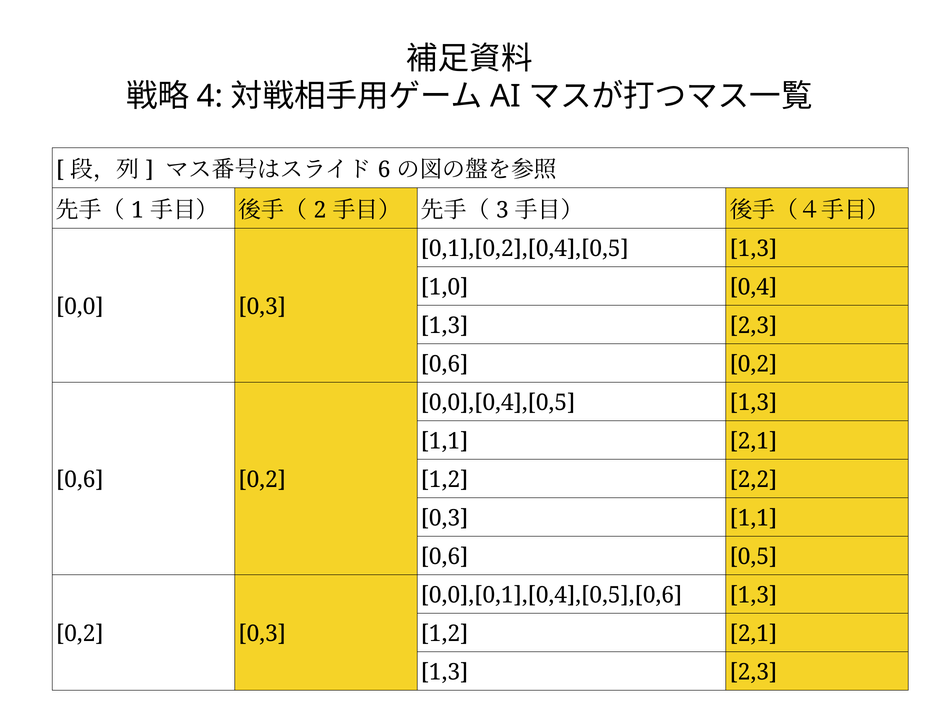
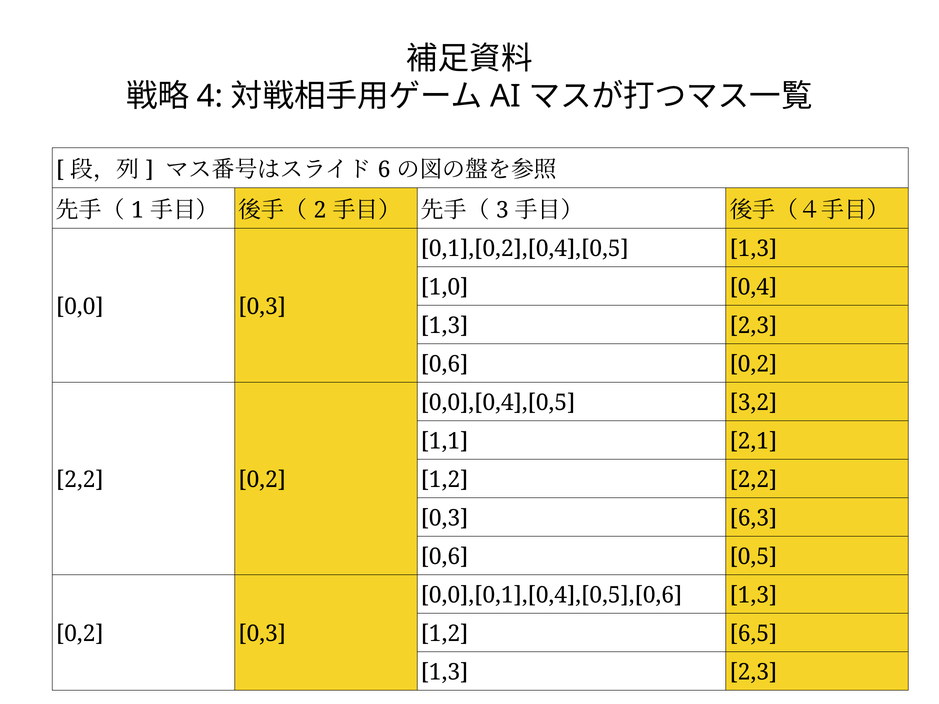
0,0],[0,4],[0,5 1,3: 1,3 -> 3,2 (753, 403)
0,6: 0,6 -> 2,2 (80, 480)
0,3 1,1: 1,1 -> 6,3 (753, 518)
1,2 2,1: 2,1 -> 6,5 (753, 634)
